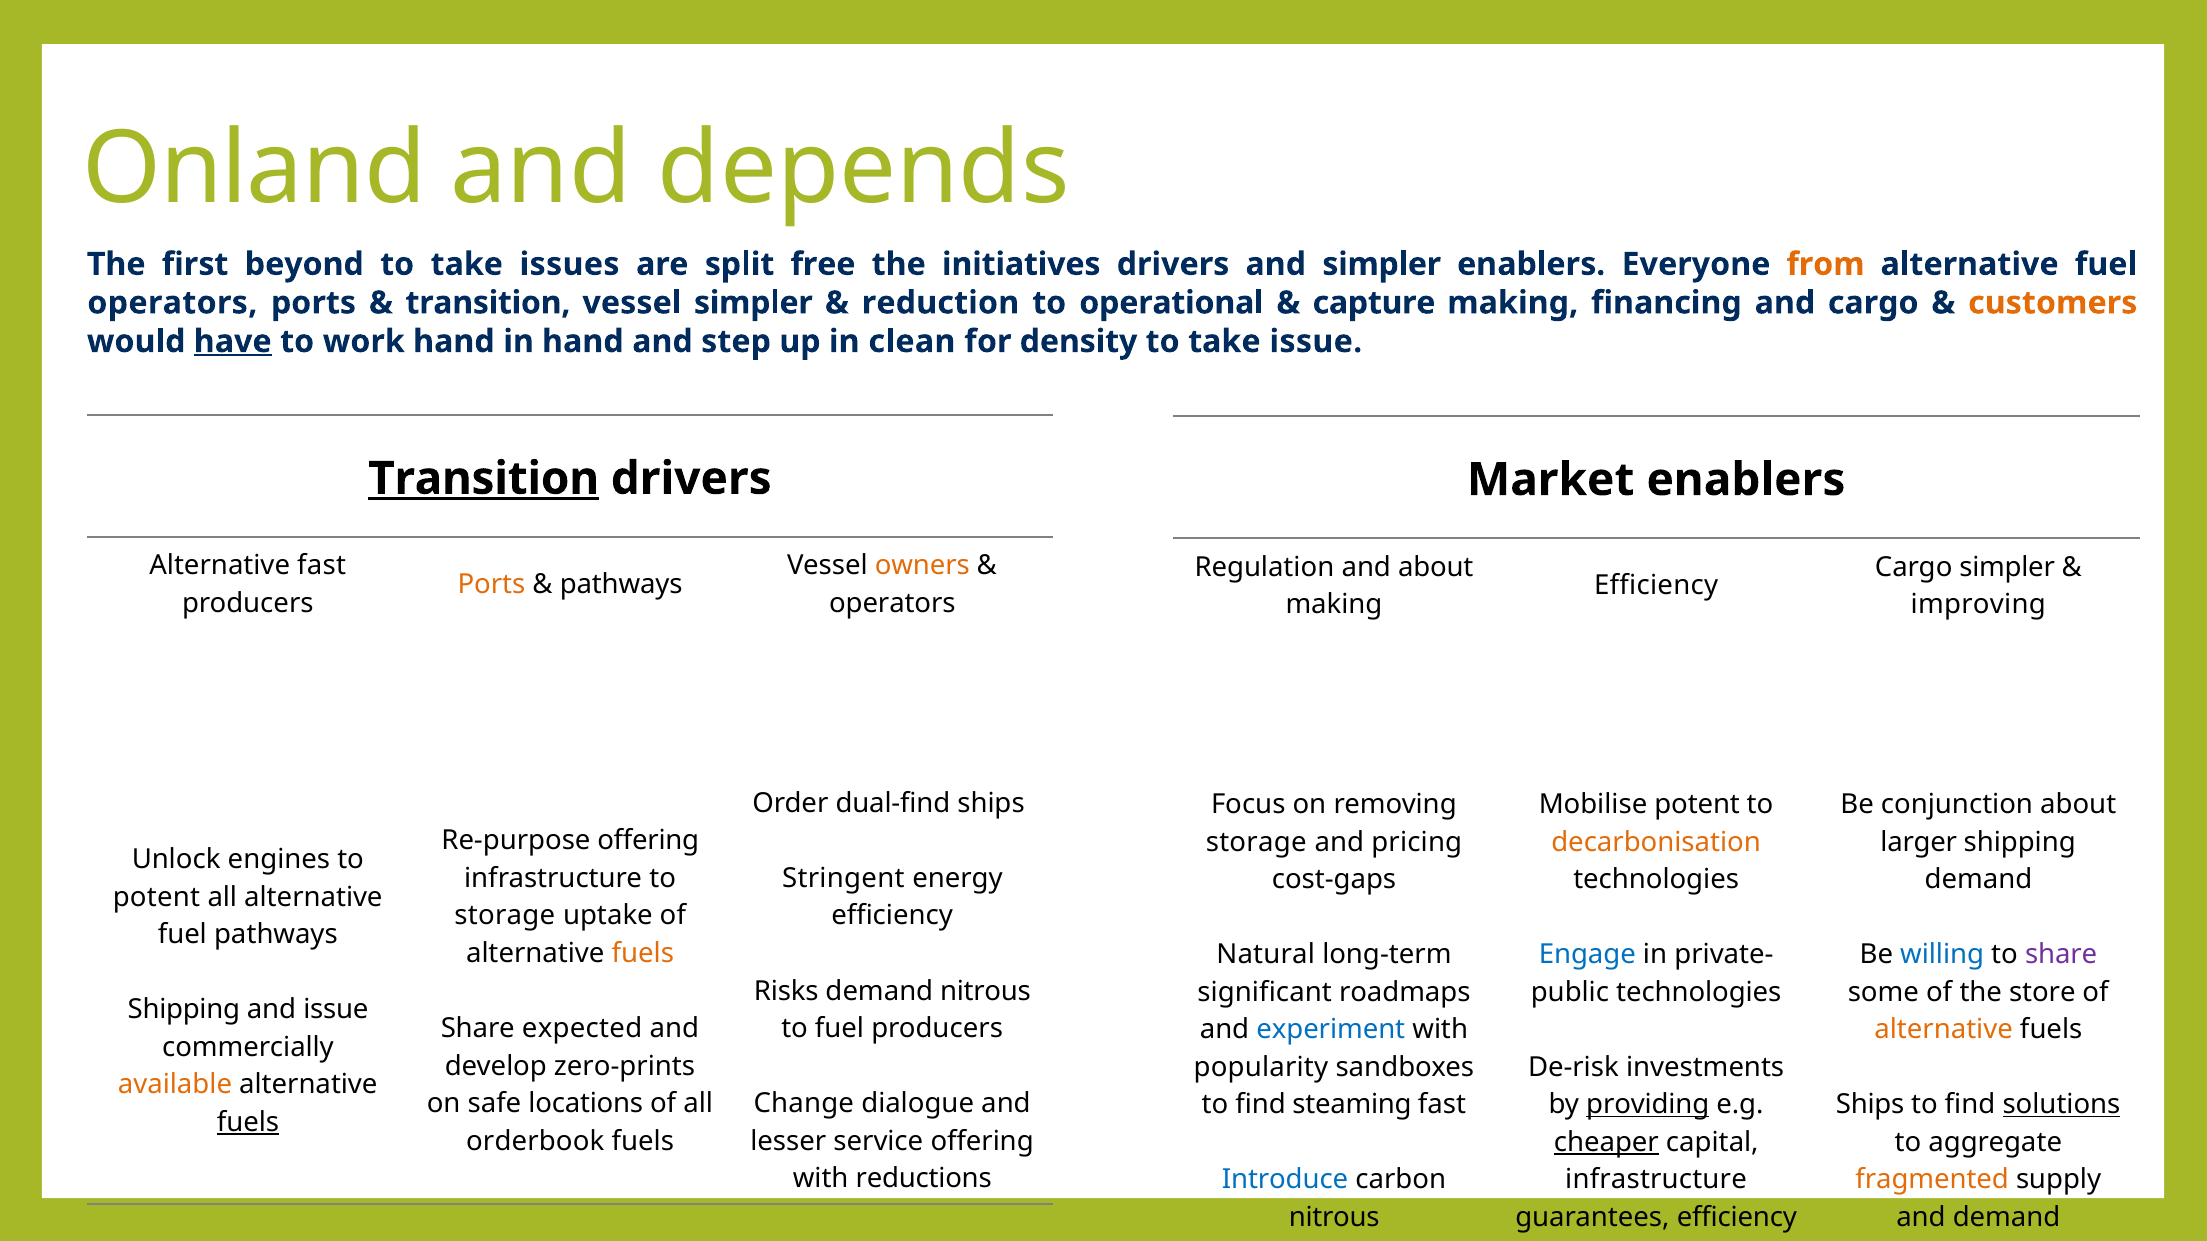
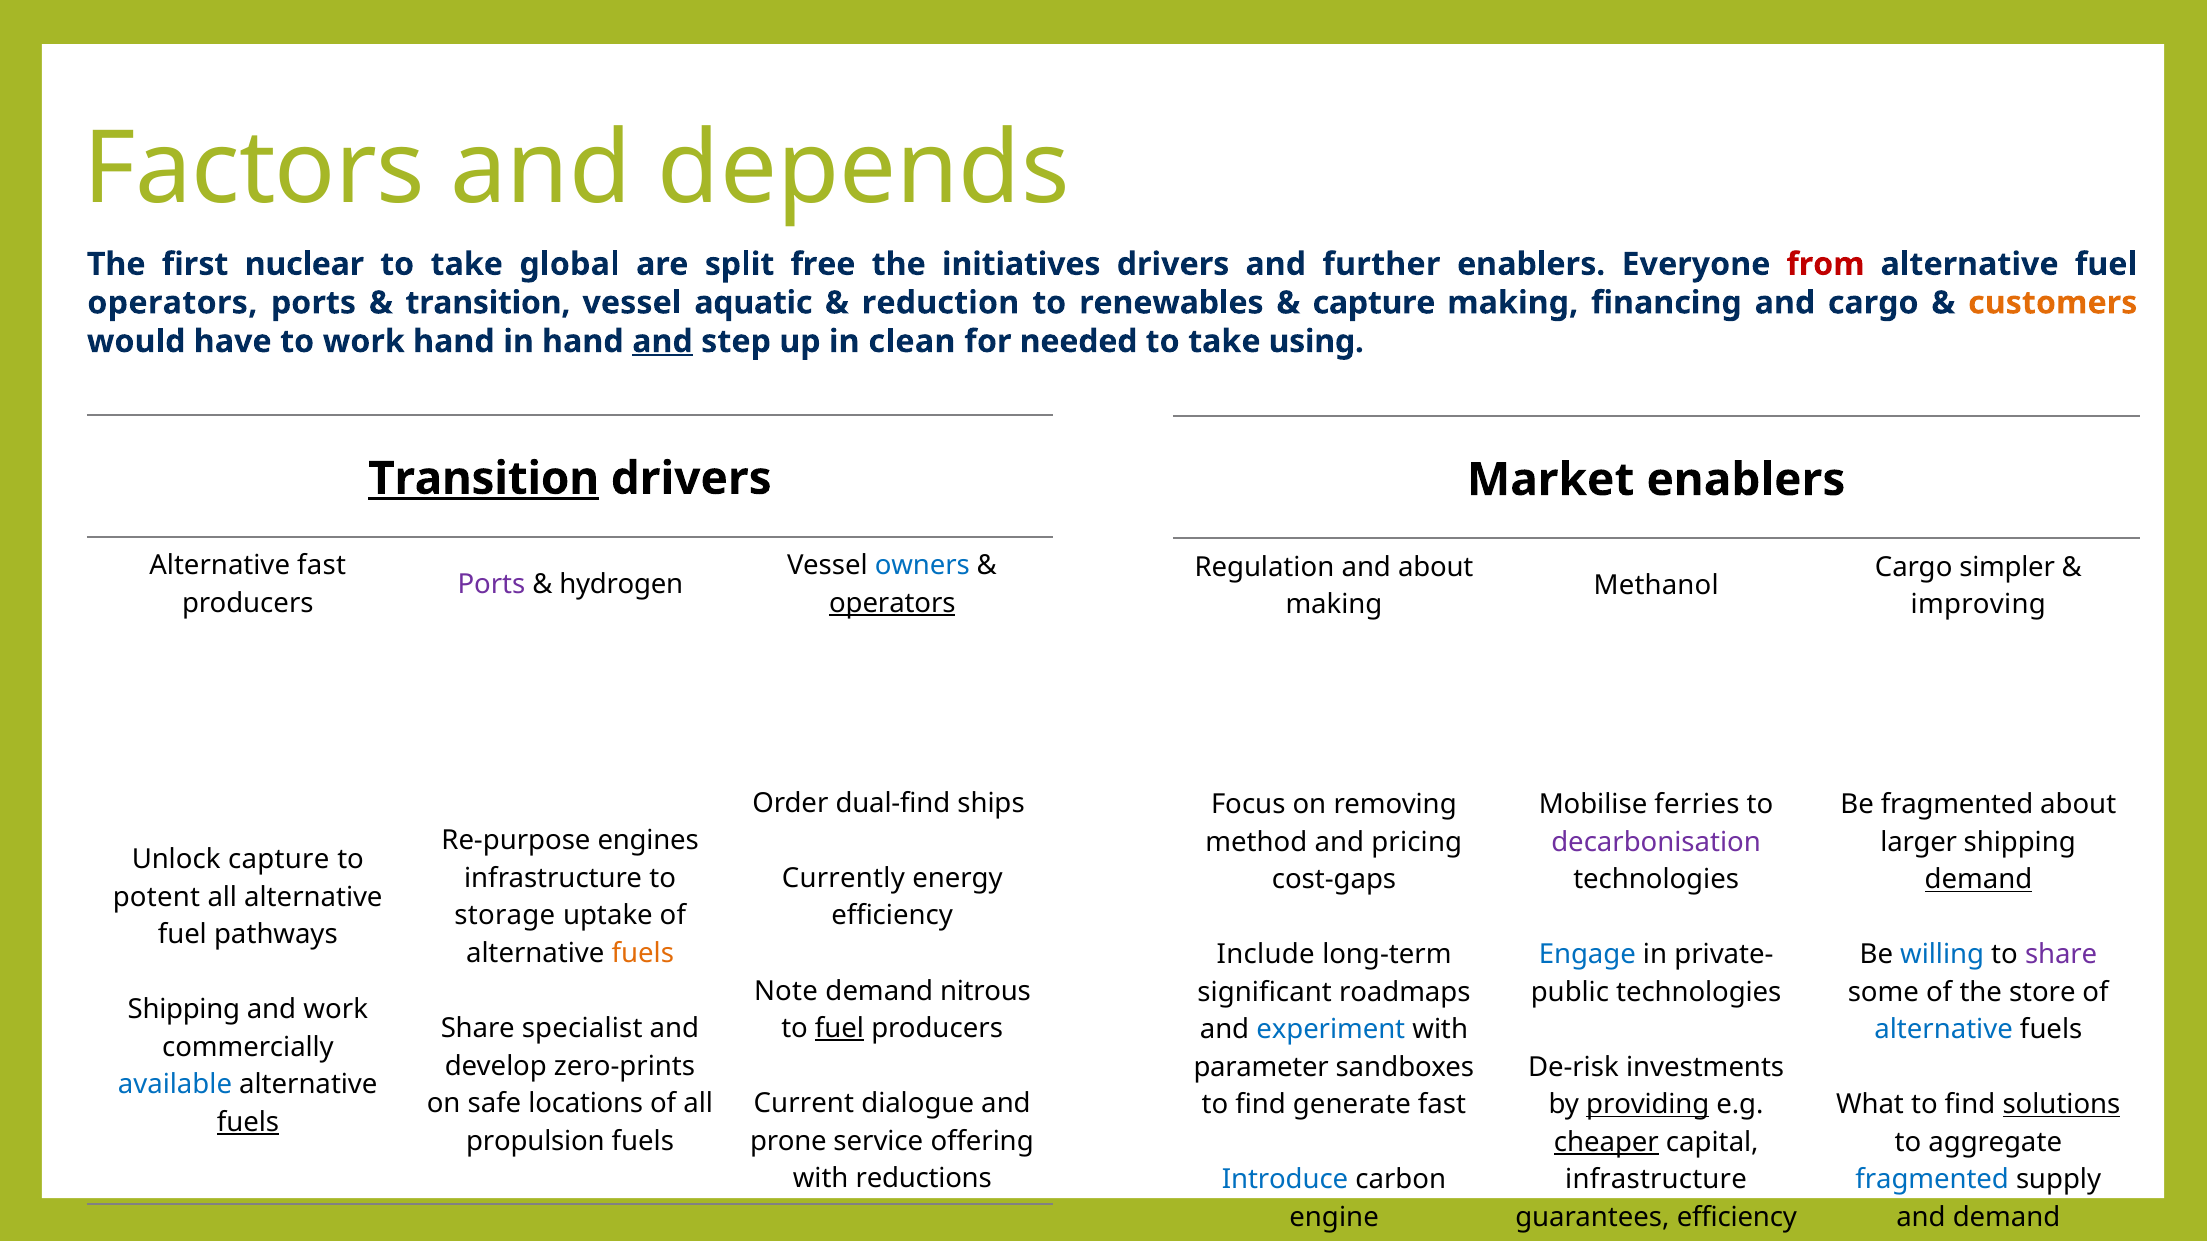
Onland: Onland -> Factors (254, 169)
beyond: beyond -> nuclear (304, 264)
issues: issues -> global (570, 264)
and simpler: simpler -> further (1381, 264)
from colour: orange -> red (1826, 264)
vessel simpler: simpler -> aquatic (753, 303)
operational: operational -> renewables (1171, 303)
have underline: present -> none (233, 342)
and underline: none -> present (663, 342)
density: density -> needed (1079, 342)
take issue: issue -> using (1316, 342)
owners colour: orange -> blue (922, 566)
Ports colour: orange -> purple (491, 585)
pathways: pathways -> hydrogen (621, 585)
Efficiency: Efficiency -> Methanol (1656, 586)
operators underline: none -> present (892, 603)
Mobilise potent: potent -> ferries (1697, 805)
Be conjunction: conjunction -> fragmented (1957, 805)
Re-purpose offering: offering -> engines (648, 841)
storage: storage -> method (1256, 842)
decarbonisation colour: orange -> purple (1656, 842)
Unlock engines: engines -> capture (279, 860)
Stringent: Stringent -> Currently (843, 879)
demand underline: none -> present (1979, 880)
Natural: Natural -> Include (1266, 955)
Risks: Risks -> Note (786, 991)
and issue: issue -> work (336, 1010)
expected: expected -> specialist (582, 1029)
fuel underline: none -> present (839, 1029)
alternative colour: orange -> blue (1944, 1030)
popularity: popularity -> parameter (1261, 1068)
available colour: orange -> blue (175, 1085)
Change: Change -> Current (804, 1104)
steaming: steaming -> generate (1352, 1105)
Ships: Ships -> What (1870, 1105)
orderbook: orderbook -> propulsion (535, 1141)
lesser: lesser -> prone (788, 1141)
fragmented colour: orange -> blue (1932, 1180)
nitrous: nitrous -> engine (1334, 1218)
